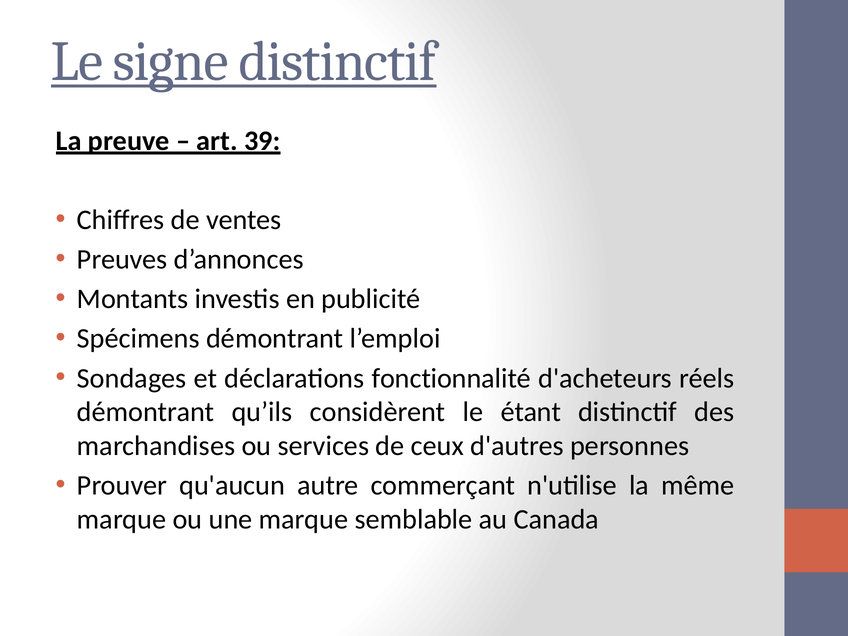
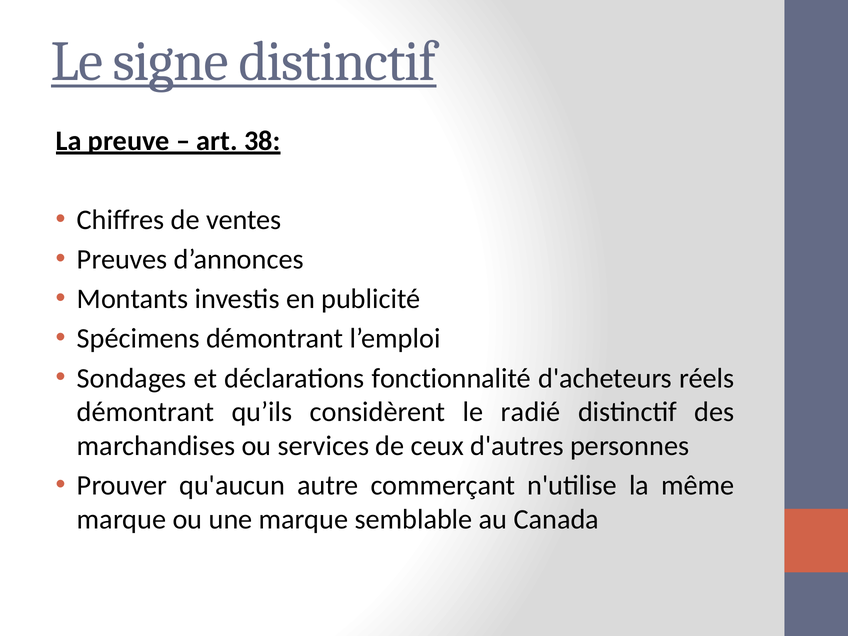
39: 39 -> 38 (262, 141)
étant: étant -> radié (531, 412)
